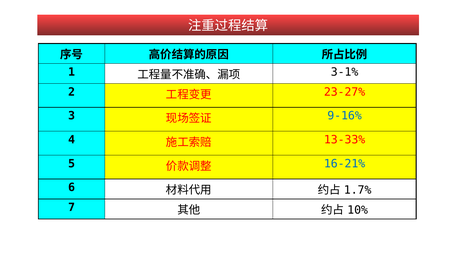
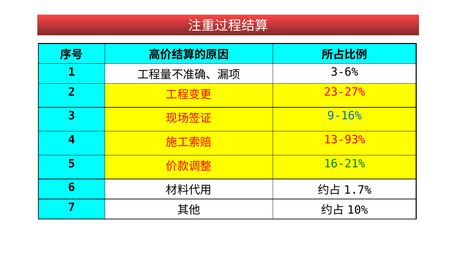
3-1%: 3-1% -> 3-6% (345, 72)
13-33%: 13-33% -> 13-93% (345, 140)
16-21% colour: blue -> green (345, 164)
